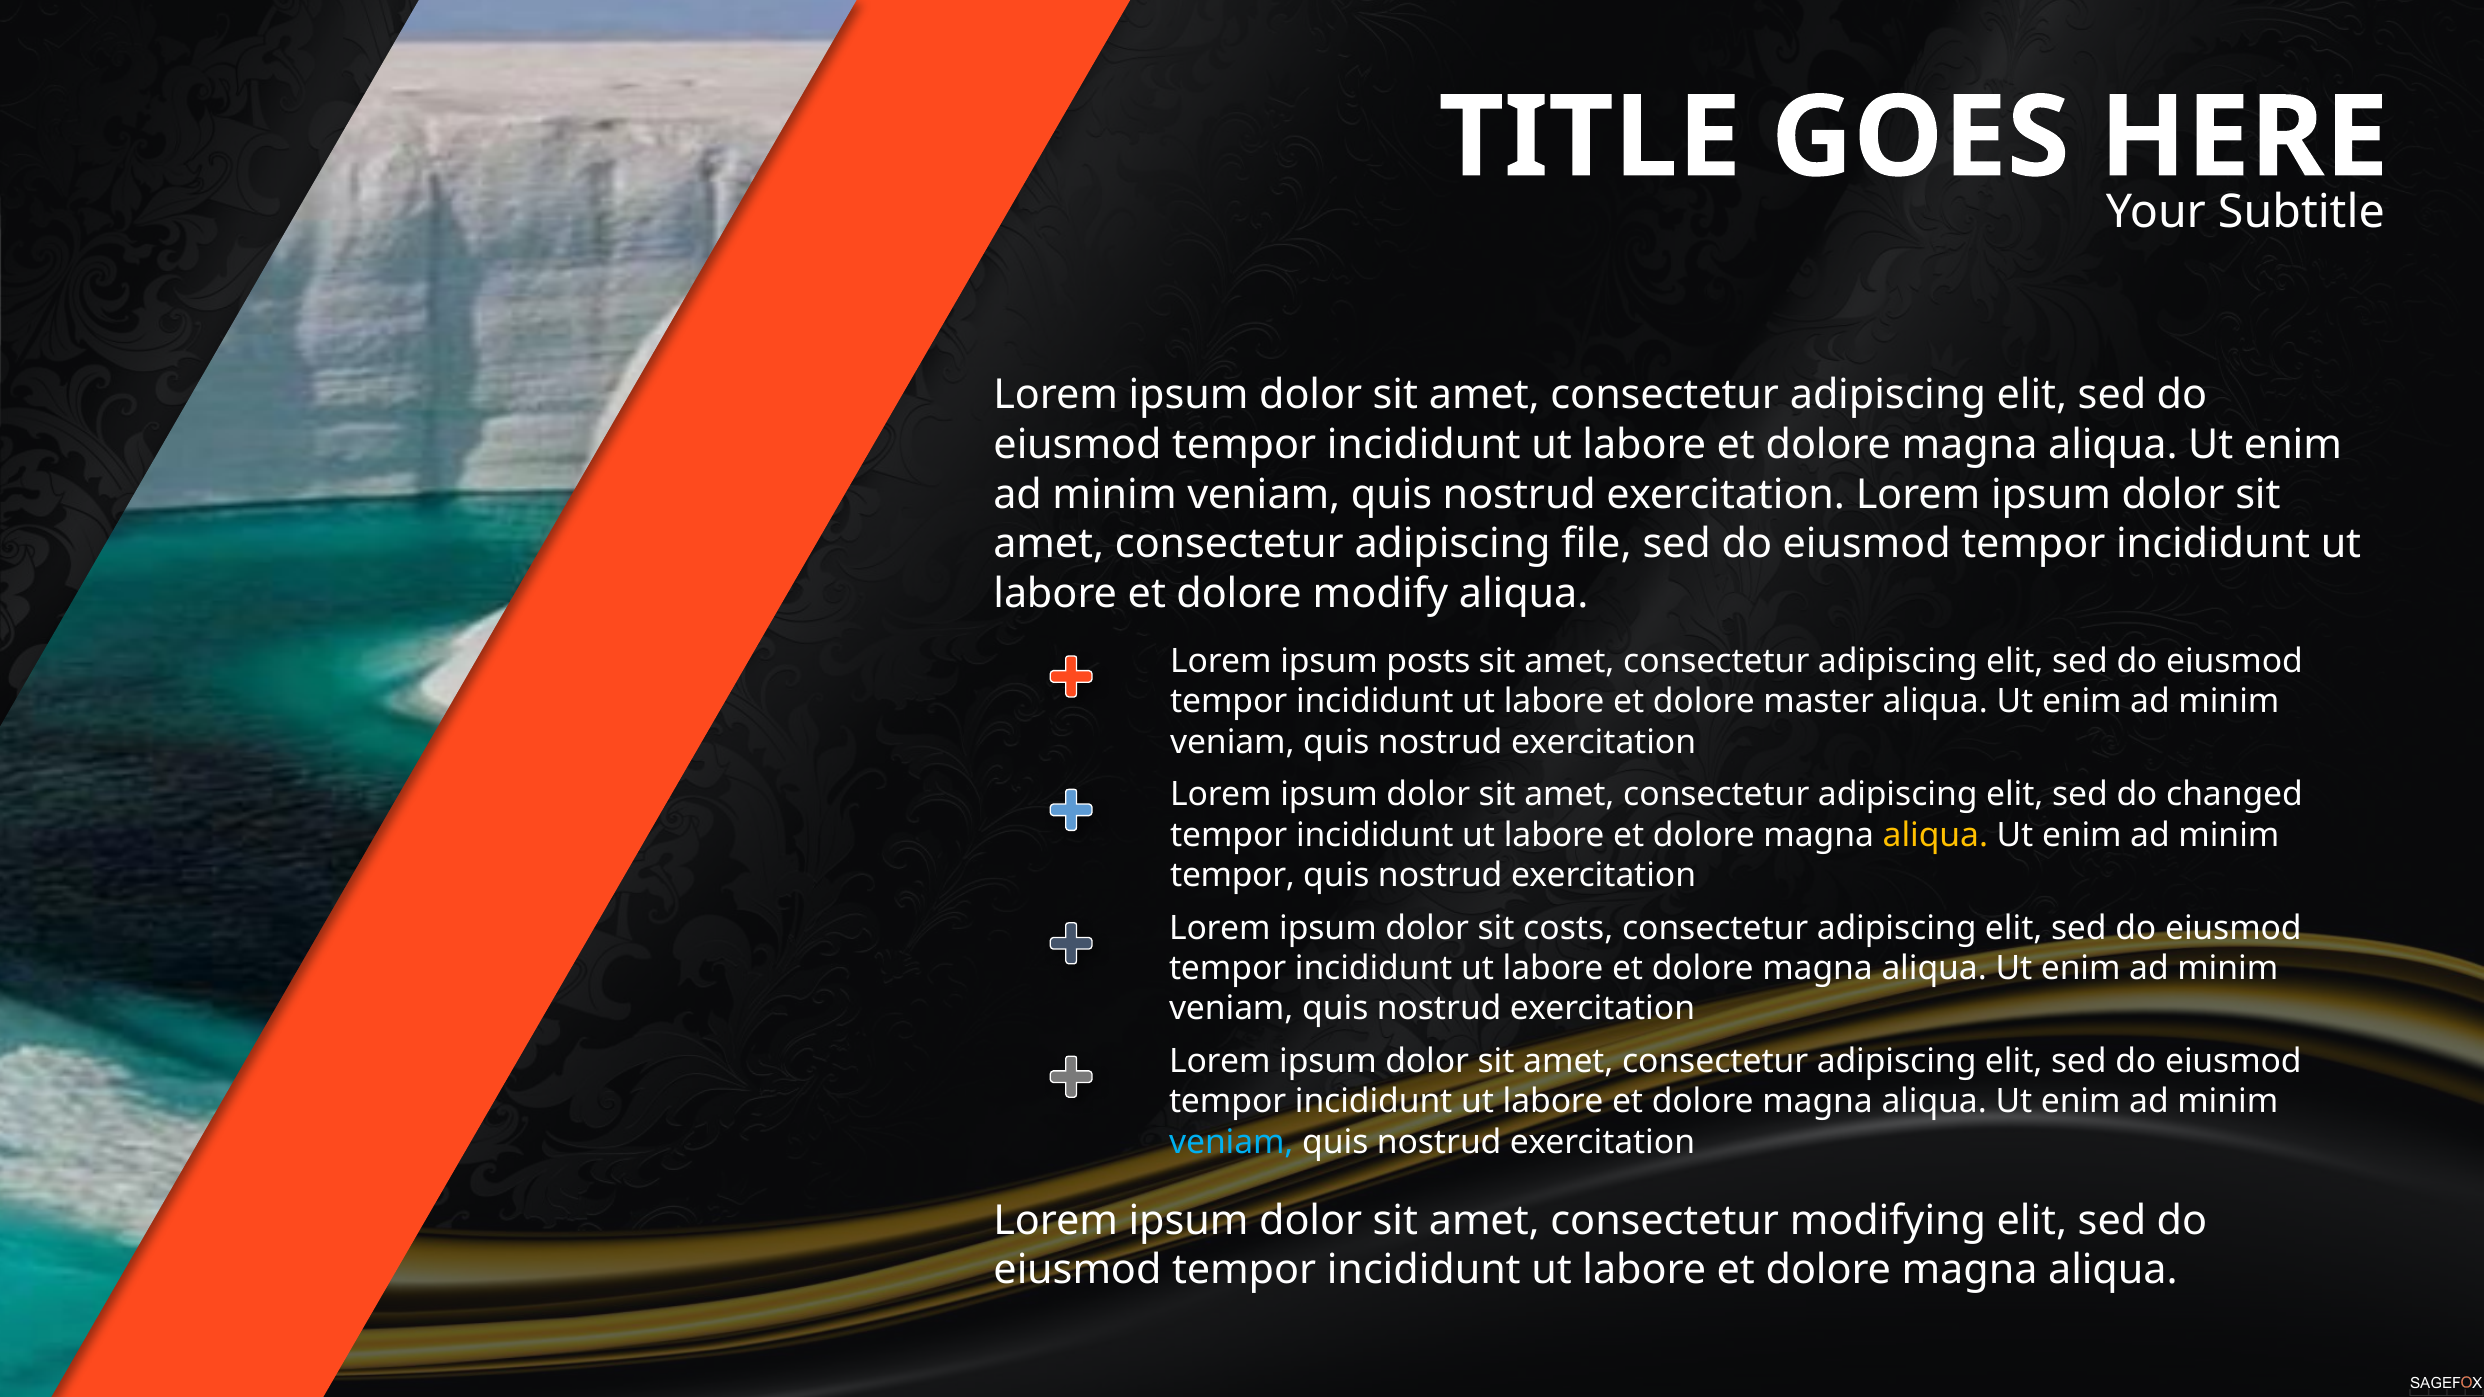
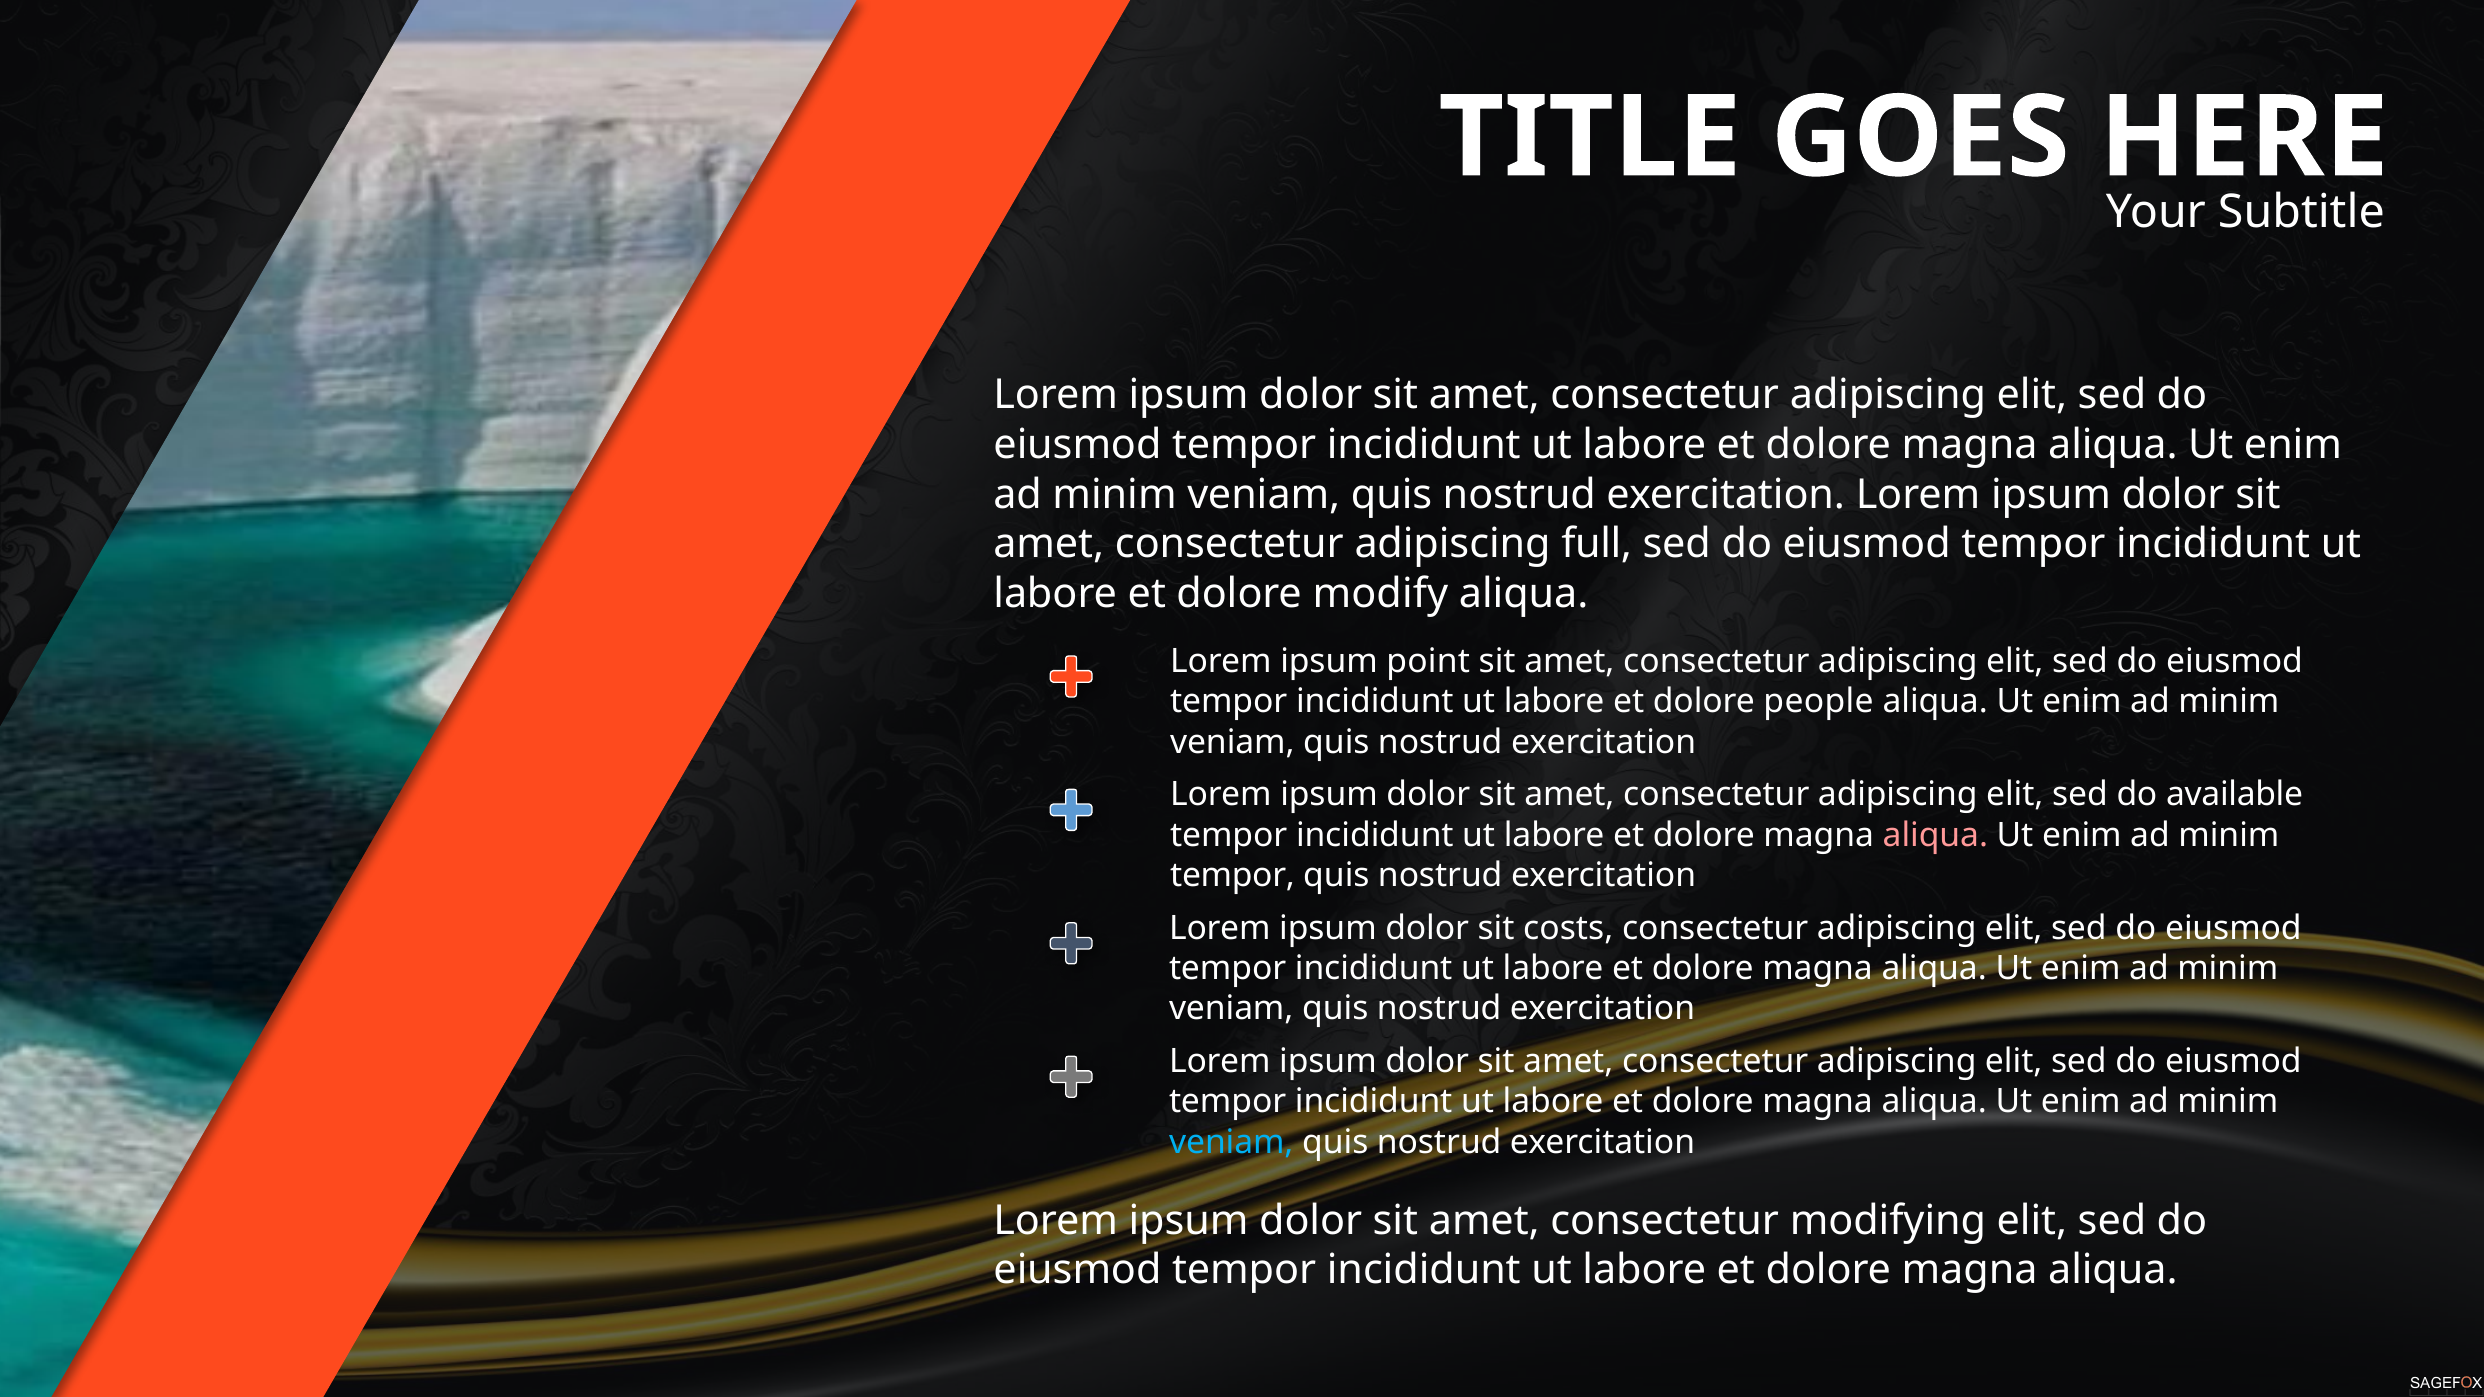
file: file -> full (1597, 544)
posts: posts -> point (1428, 662)
master: master -> people (1819, 702)
changed: changed -> available (2235, 795)
aliqua colour: yellow -> pink (1935, 835)
